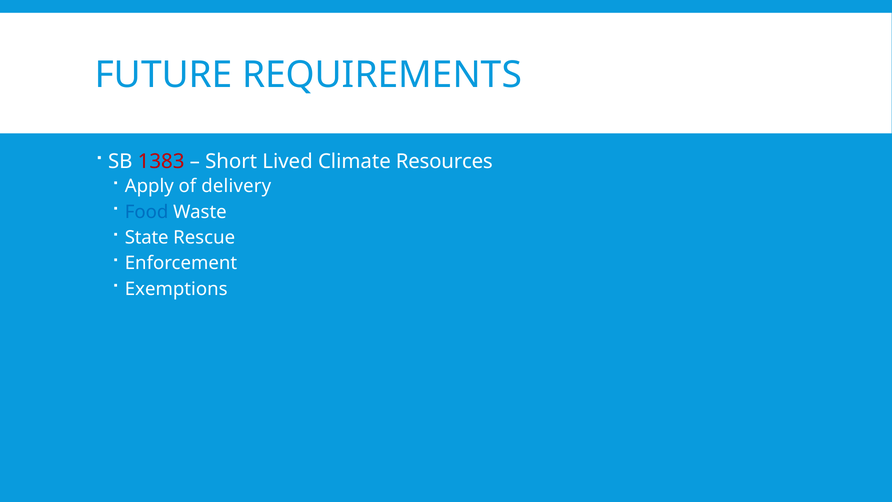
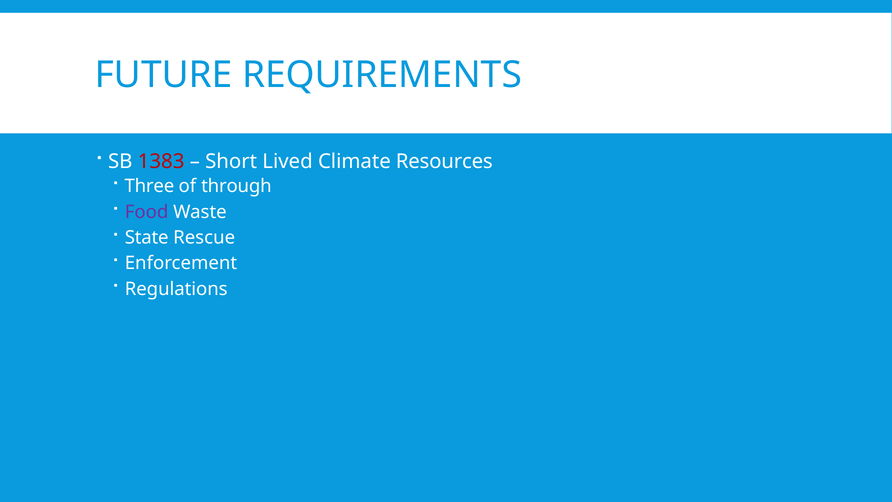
Apply: Apply -> Three (149, 186)
delivery: delivery -> through (236, 186)
Food colour: blue -> purple (147, 212)
Exemptions: Exemptions -> Regulations (176, 289)
